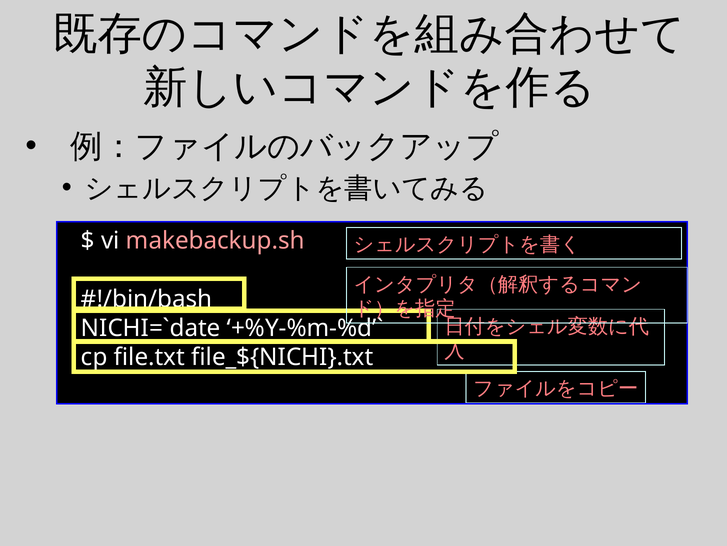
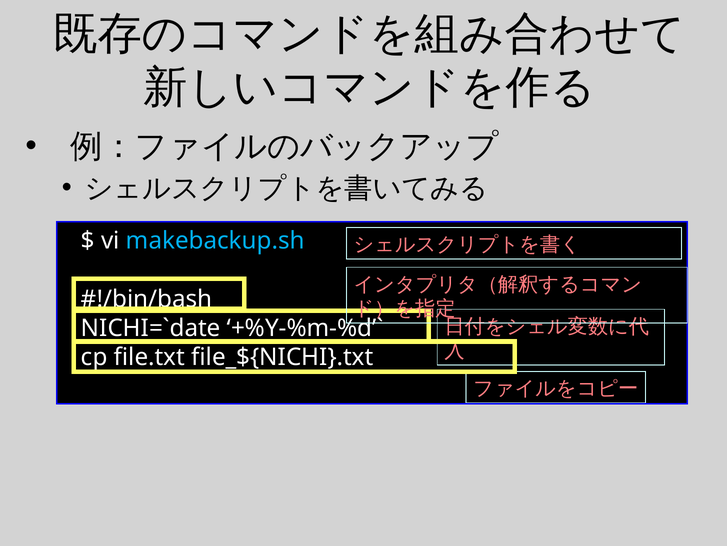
makebackup.sh colour: pink -> light blue (215, 241)
